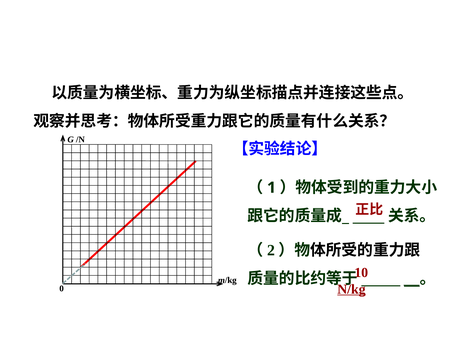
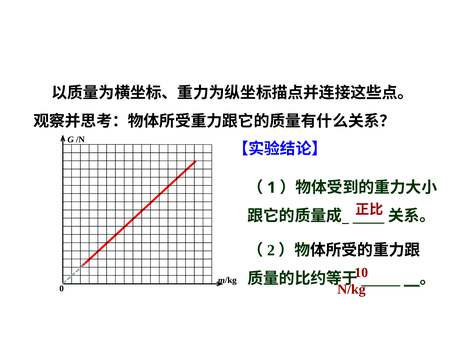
N/kg underline: present -> none (351, 289)
